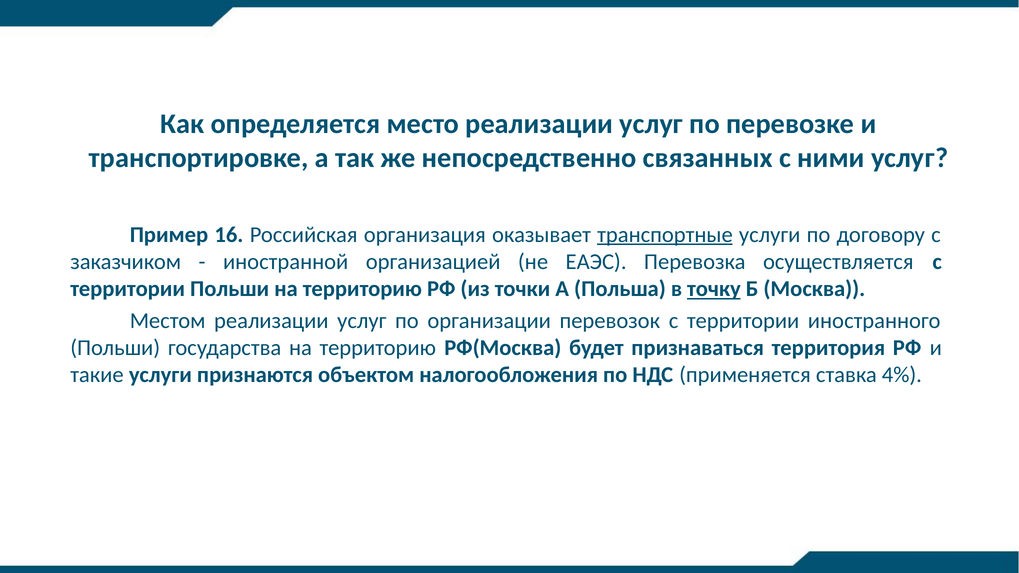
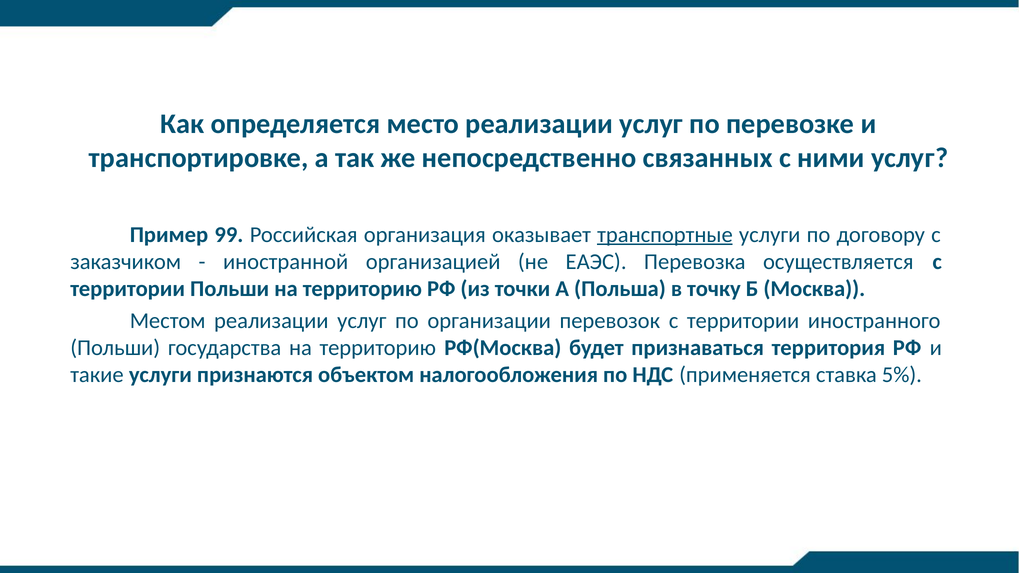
16: 16 -> 99 (229, 235)
точку underline: present -> none (714, 289)
4%: 4% -> 5% (902, 375)
